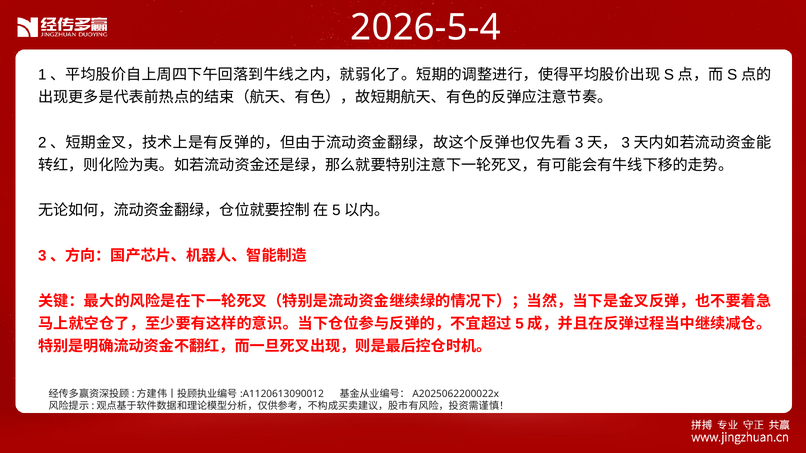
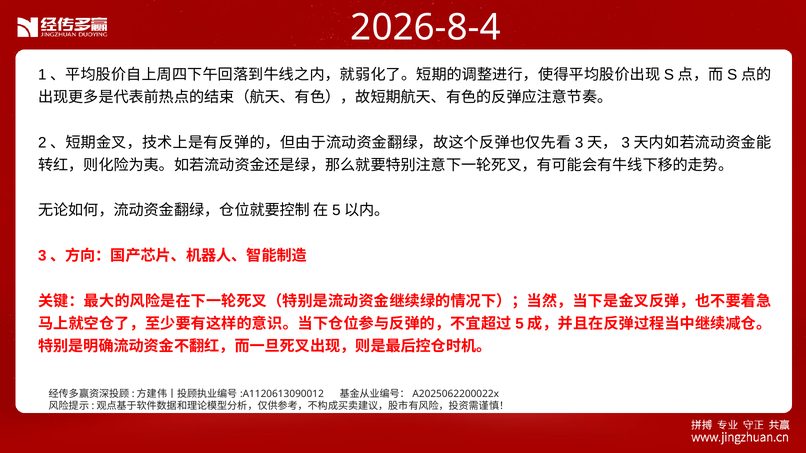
2026-5-4: 2026-5-4 -> 2026-8-4 (426, 28)
